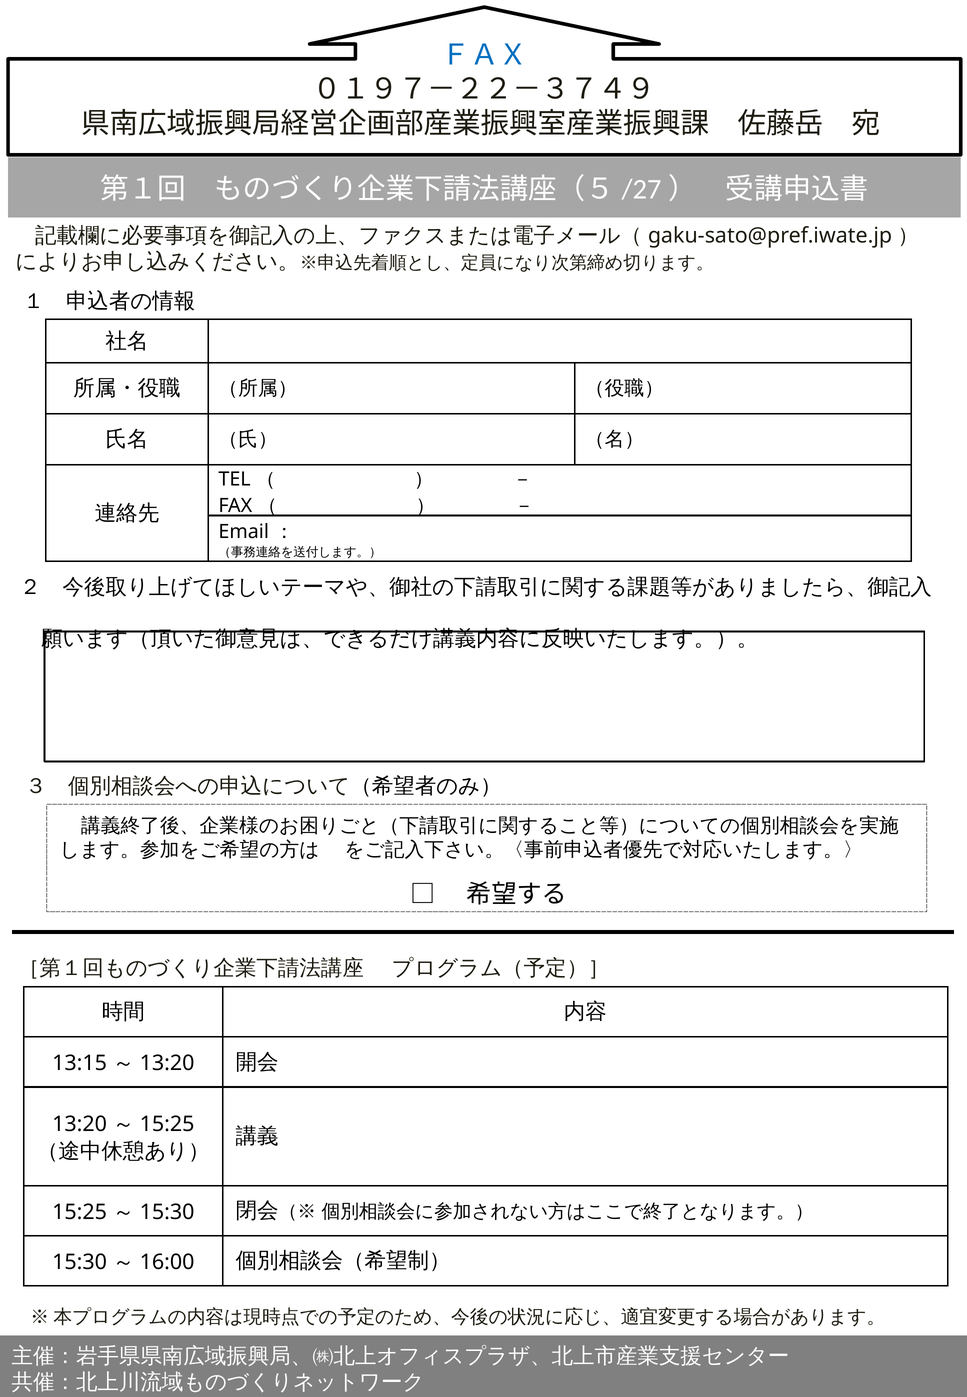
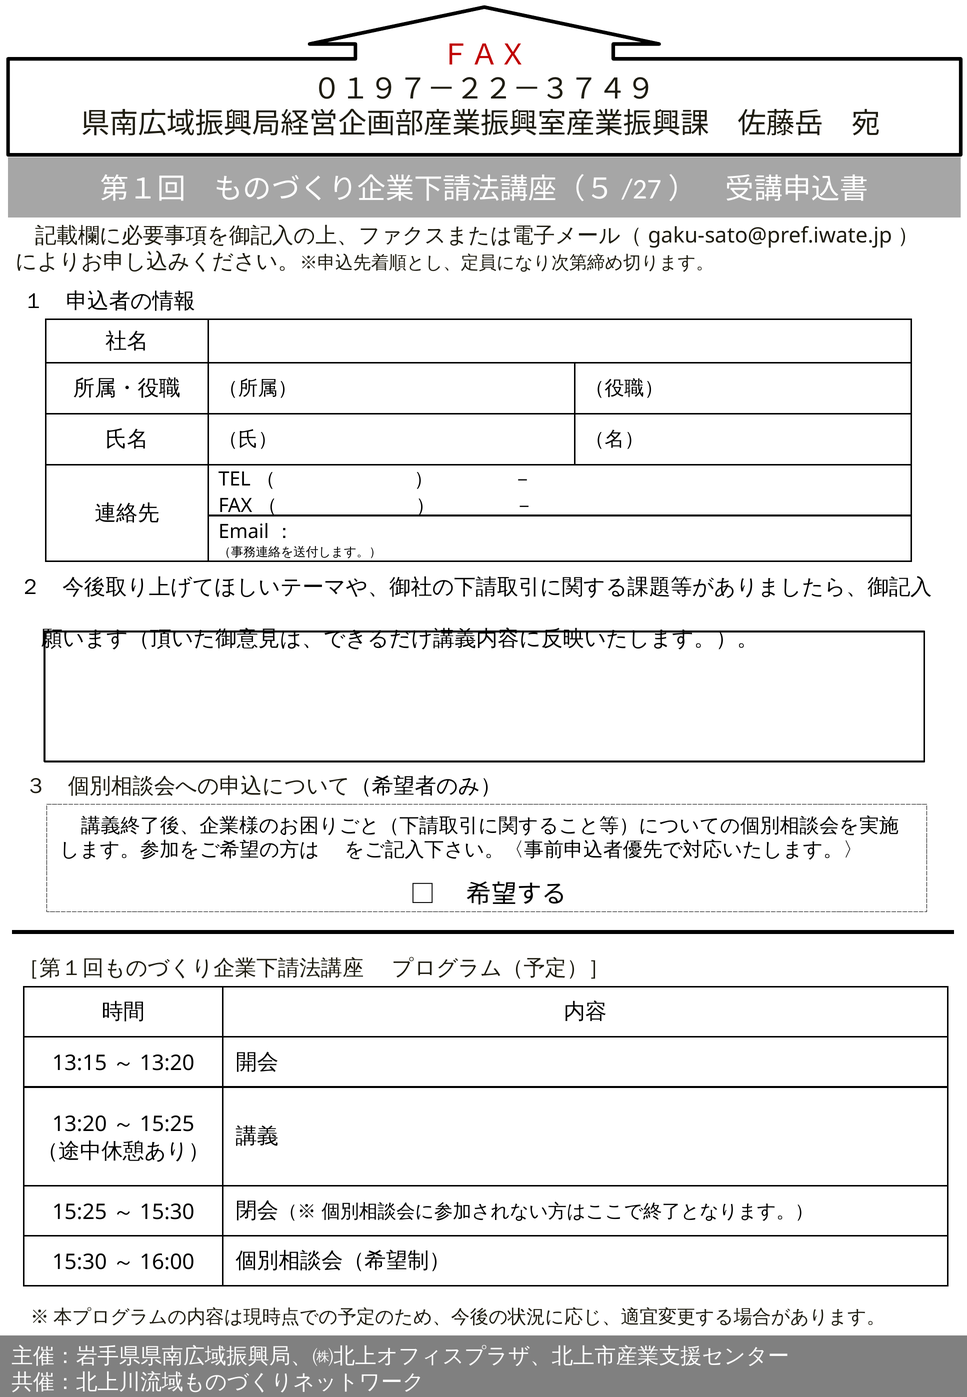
ＦＡＸ colour: blue -> red (484, 55)
